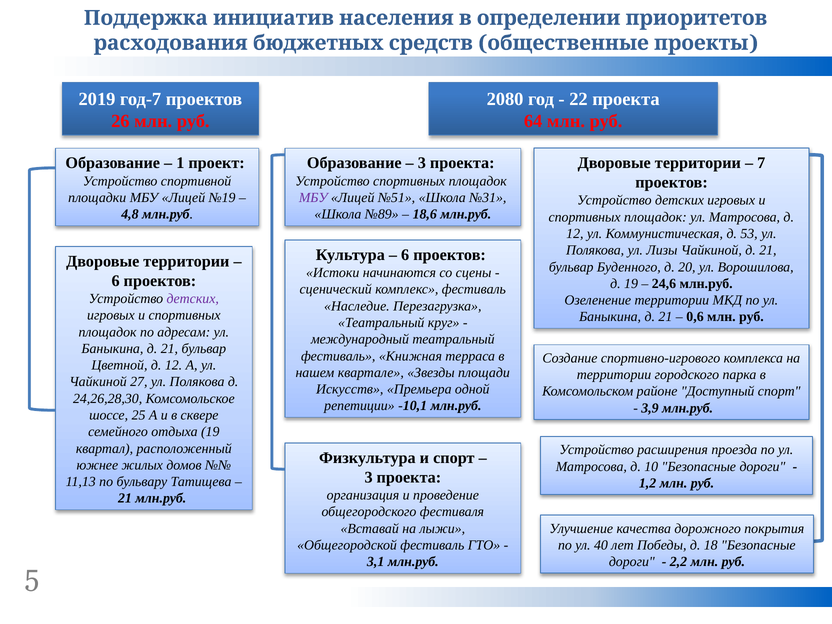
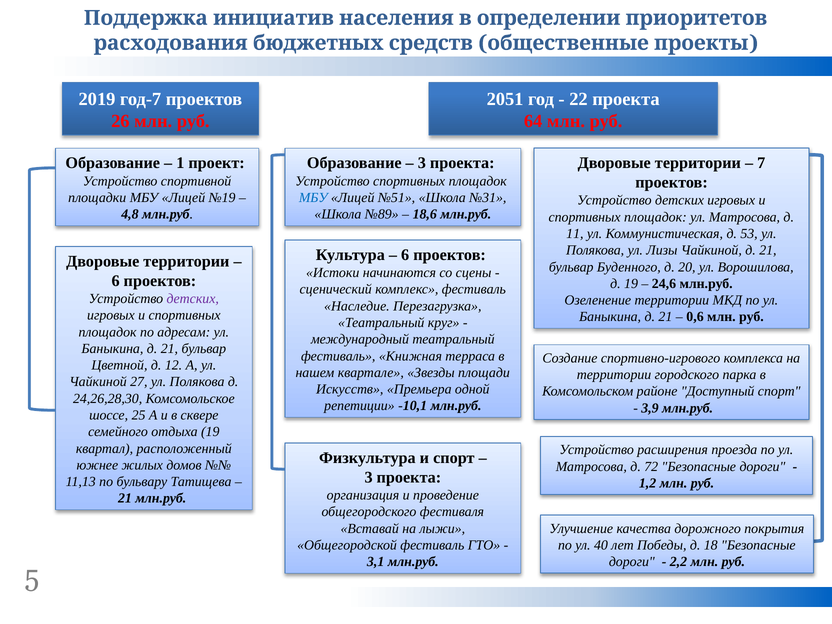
2080: 2080 -> 2051 (505, 99)
МБУ colour: purple -> blue (313, 198)
12: 12 -> 11 (575, 234)
10: 10 -> 72 (651, 466)
